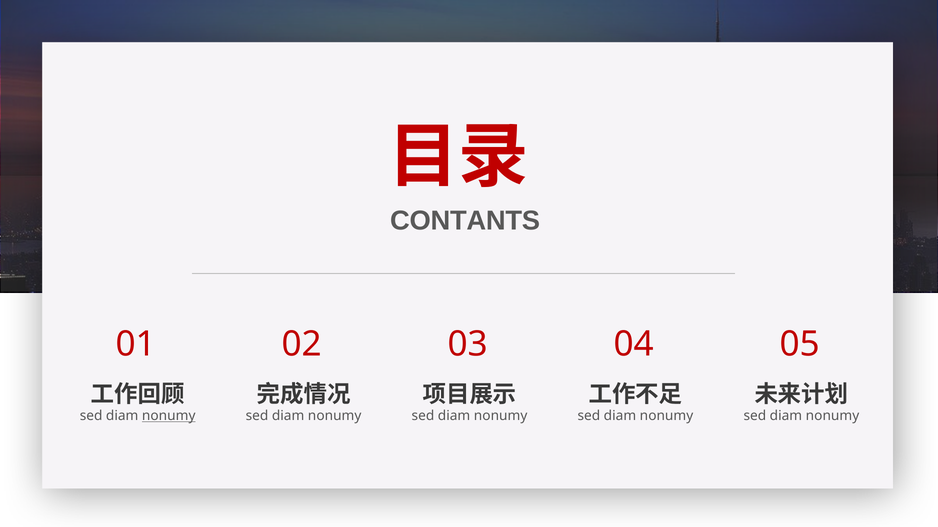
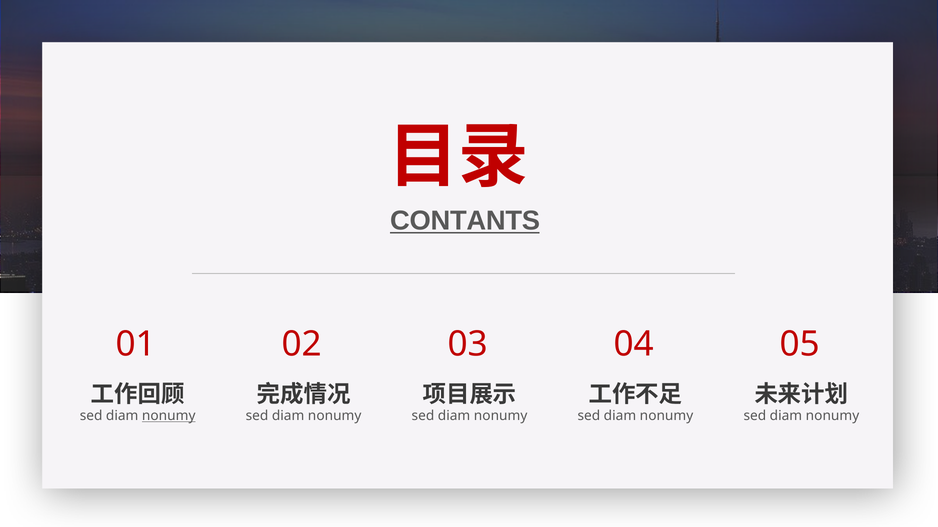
CONTANTS underline: none -> present (465, 221)
